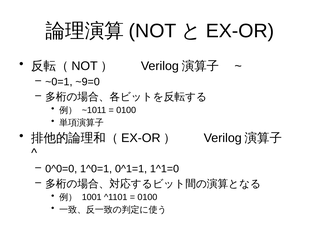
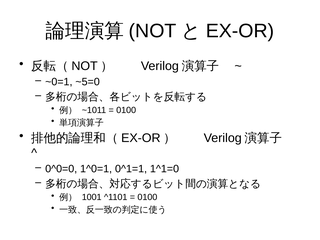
~9=0: ~9=0 -> ~5=0 (88, 82)
